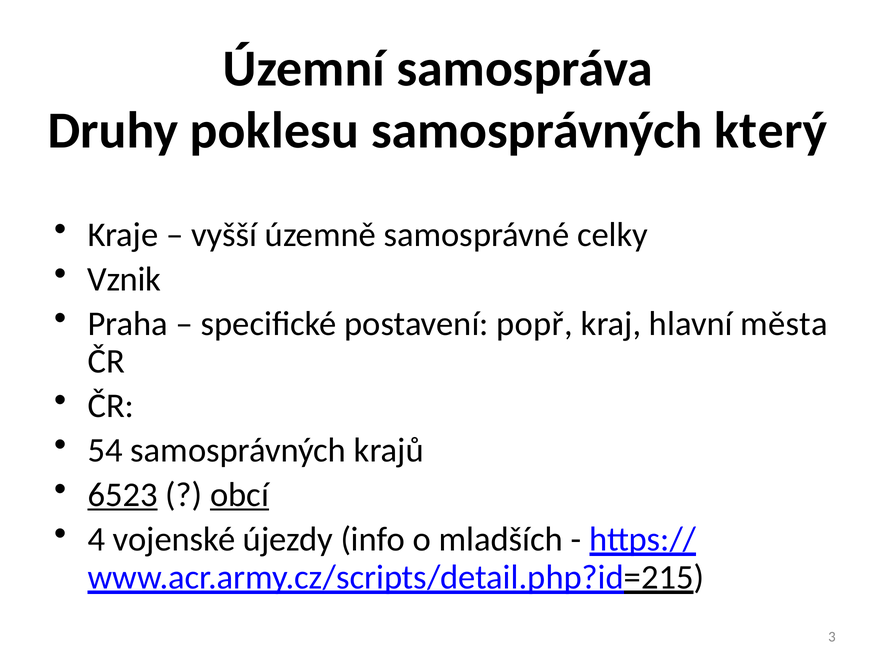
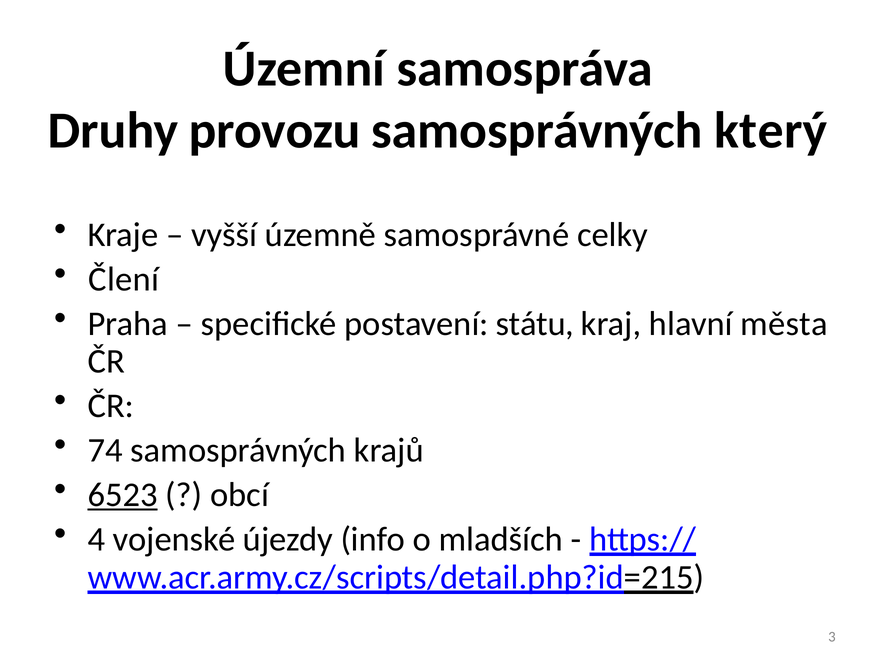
poklesu: poklesu -> provozu (275, 131)
Vznik: Vznik -> Člení (124, 279)
popř: popř -> státu (535, 324)
54: 54 -> 74 (105, 450)
obcí underline: present -> none (240, 495)
